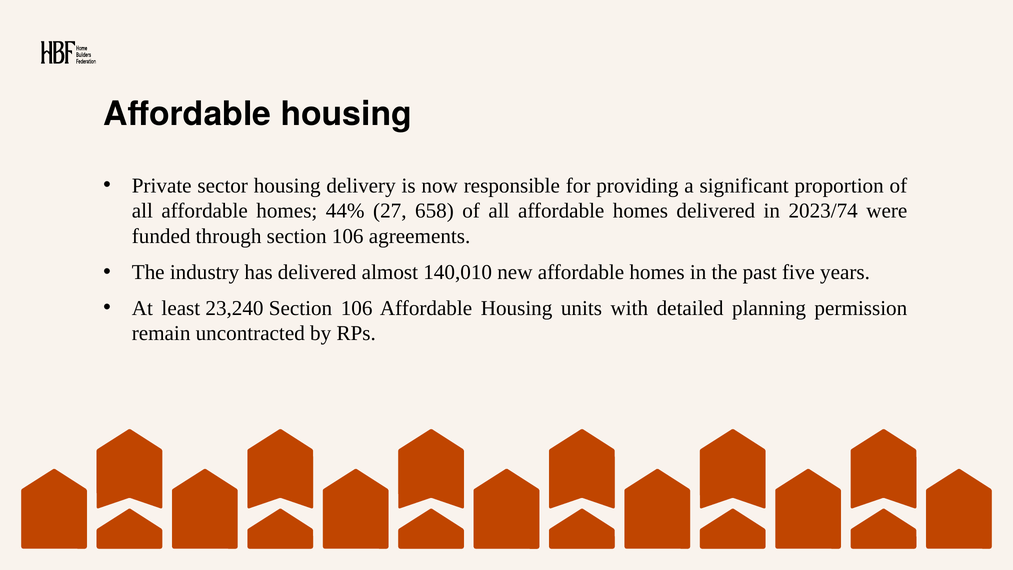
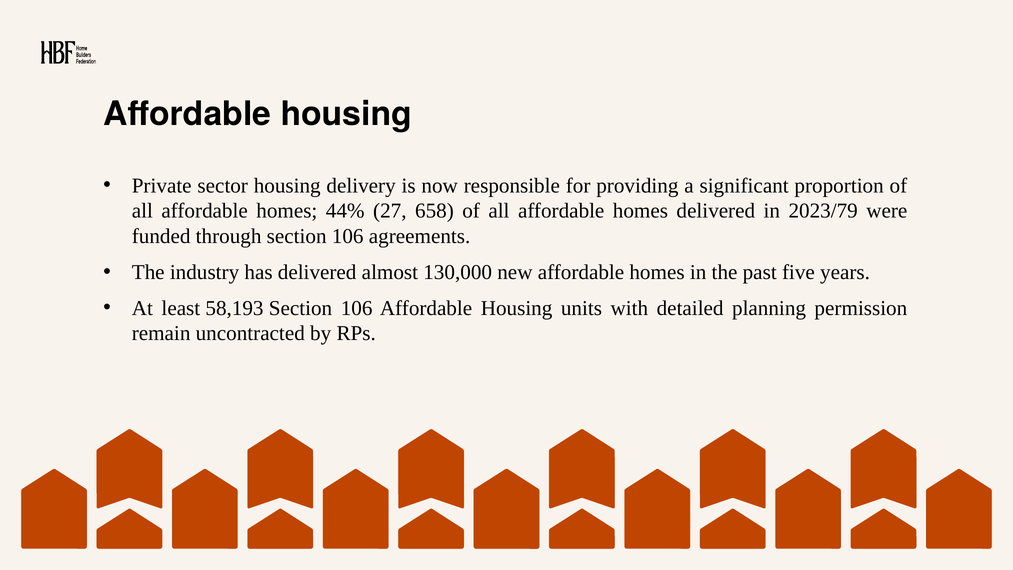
2023/74: 2023/74 -> 2023/79 (823, 211)
140,010: 140,010 -> 130,000 (458, 272)
23,240: 23,240 -> 58,193 (235, 308)
